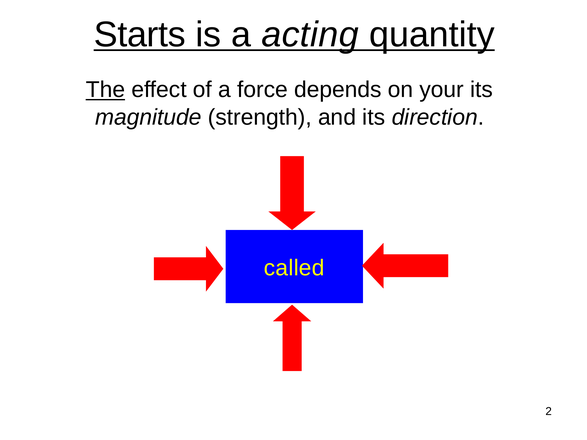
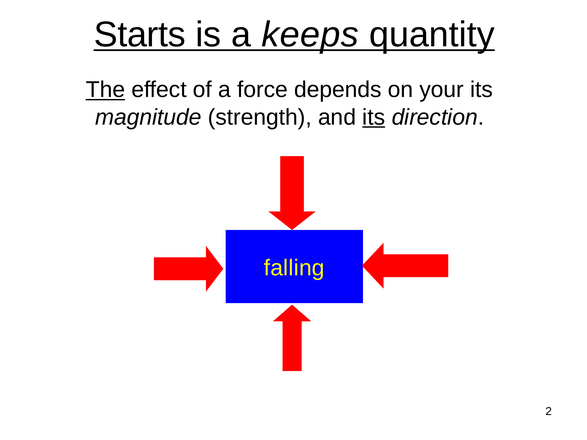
acting: acting -> keeps (310, 35)
its underline: none -> present (374, 117)
called: called -> falling (294, 268)
